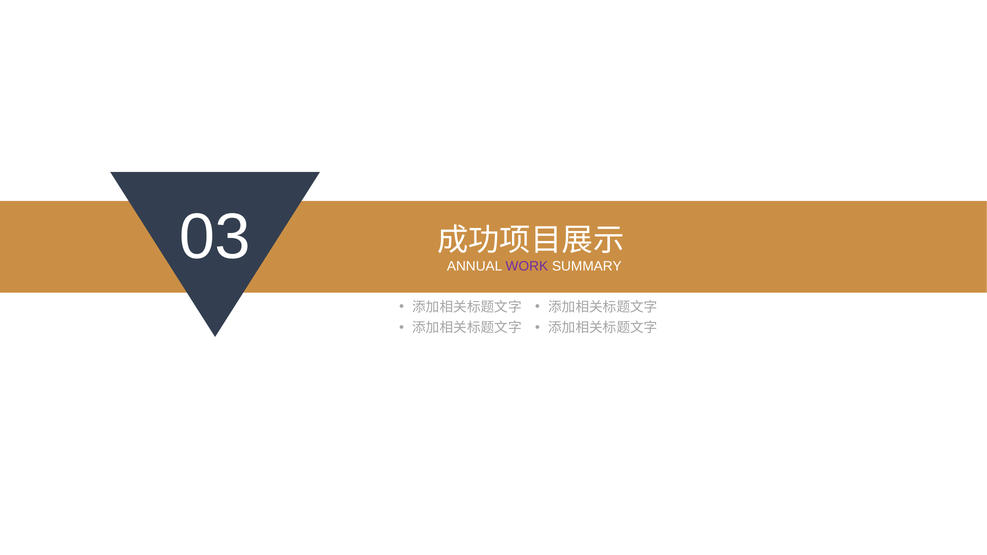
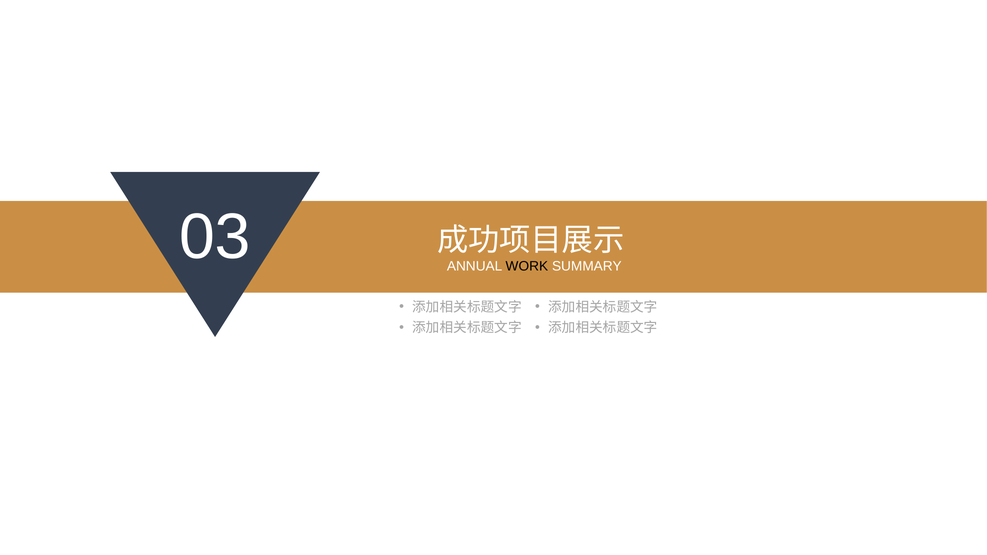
WORK colour: purple -> black (527, 266)
